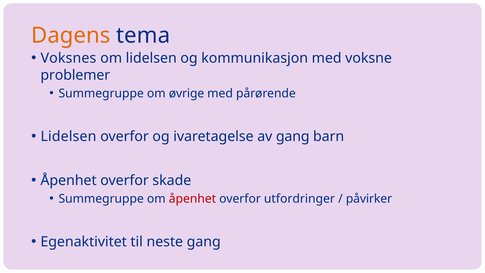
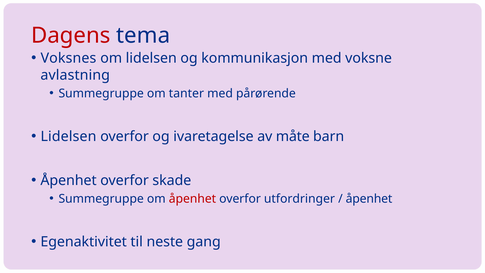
Dagens colour: orange -> red (71, 36)
problemer: problemer -> avlastning (75, 75)
øvrige: øvrige -> tanter (186, 93)
av gang: gang -> måte (293, 136)
påvirker: påvirker -> åpenhet (369, 199)
